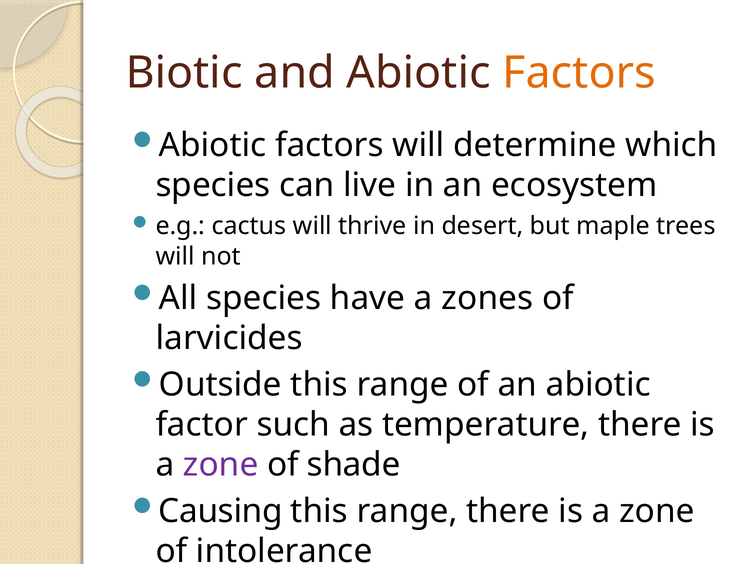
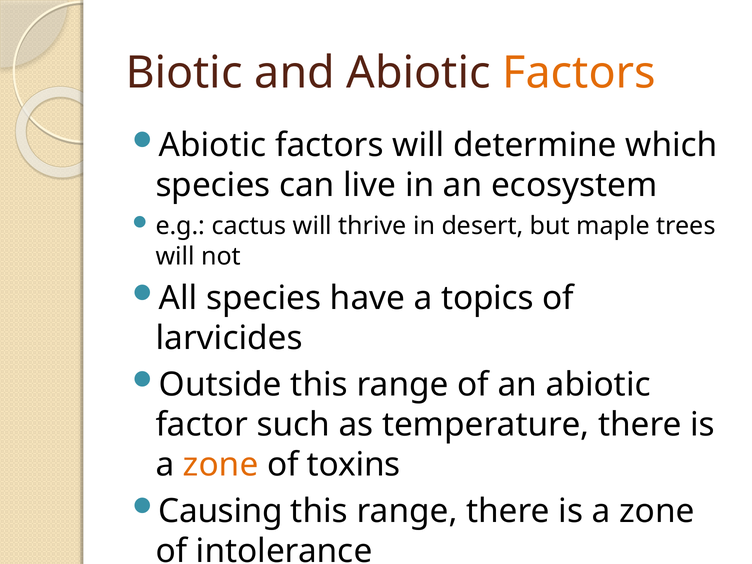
zones: zones -> topics (488, 298)
zone colour: purple -> orange (221, 465)
shade: shade -> toxins (354, 465)
